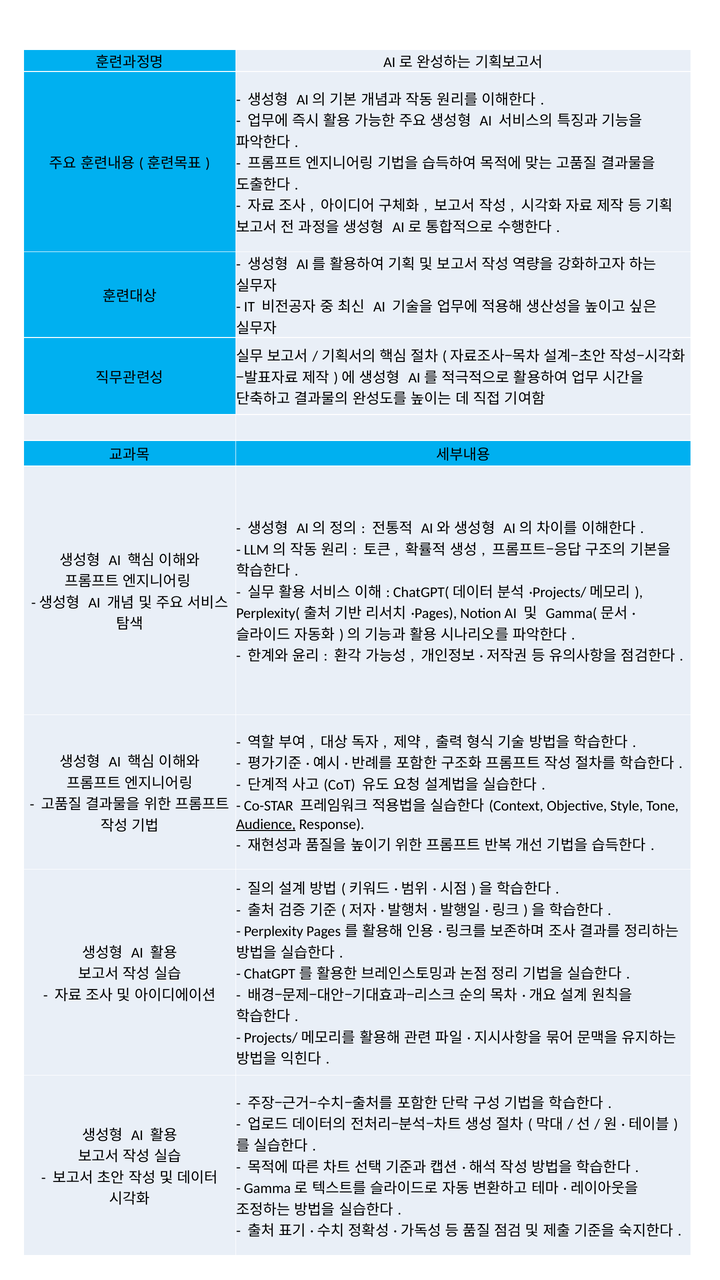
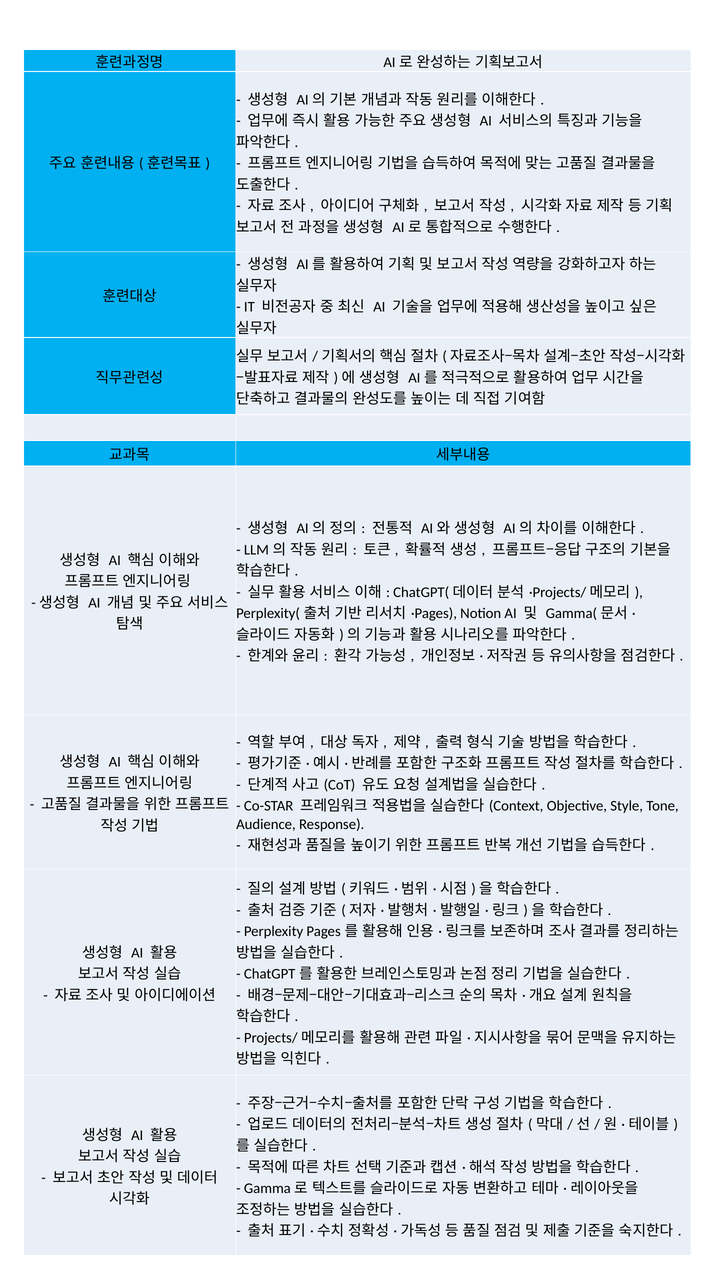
Audience underline: present -> none (266, 824)
